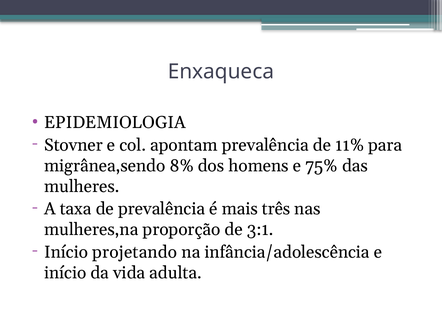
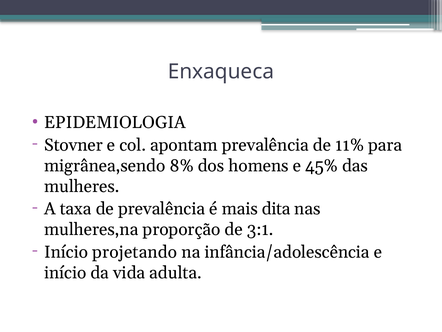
75%: 75% -> 45% (322, 166)
três: três -> dita (276, 209)
